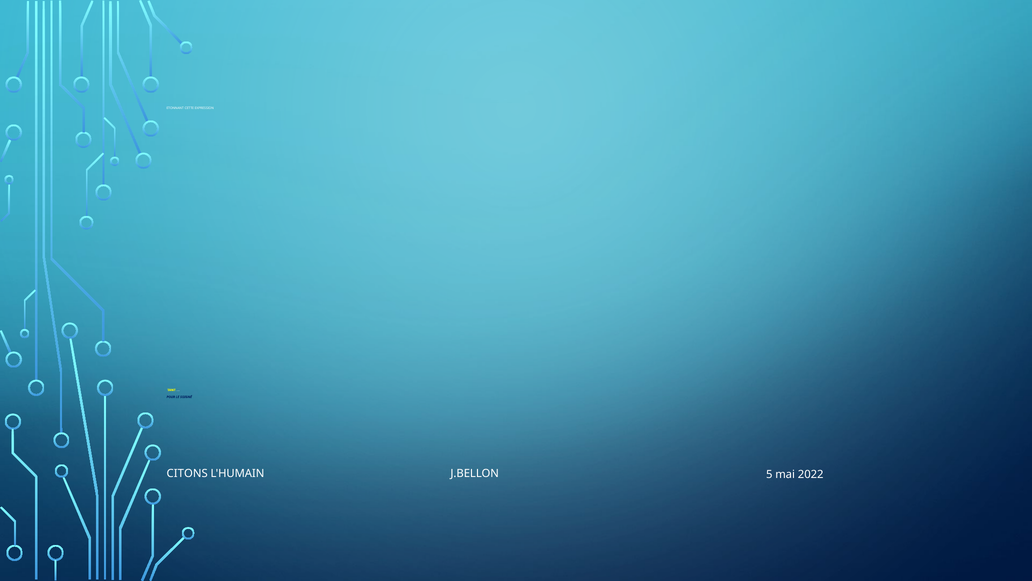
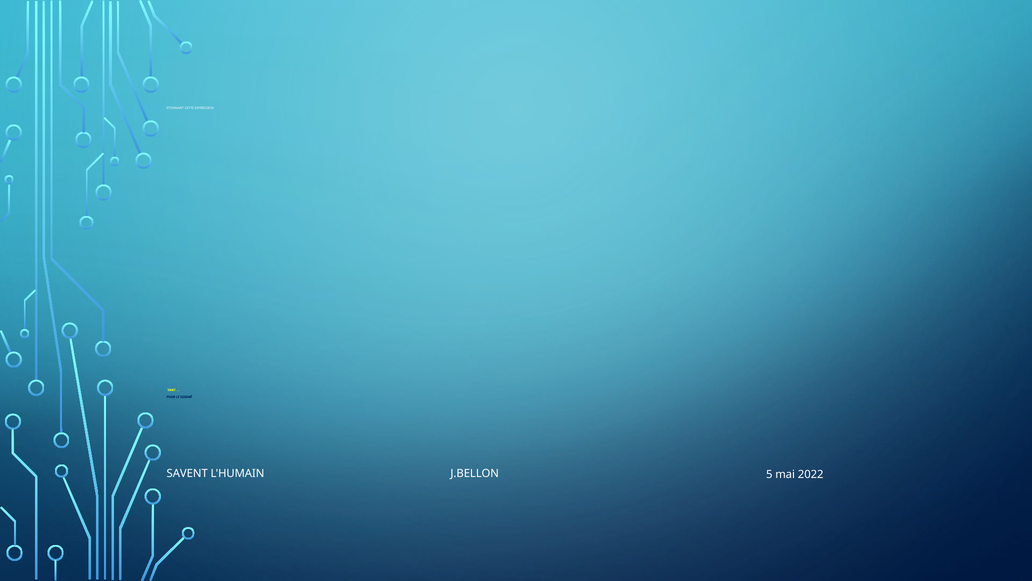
CITONS: CITONS -> SAVENT (187, 473)
